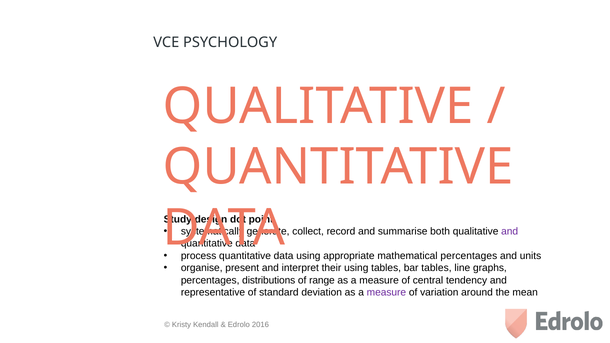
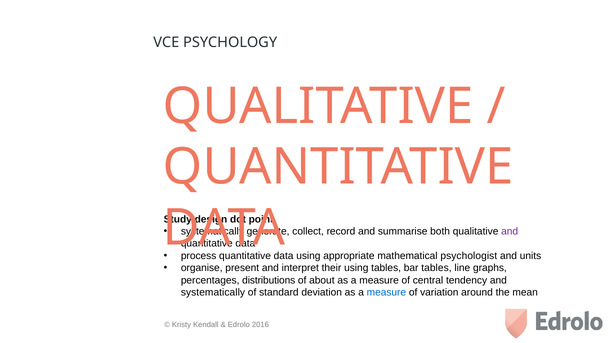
mathematical percentages: percentages -> psychologist (469, 256)
range: range -> about (322, 280)
representative: representative -> systematically (213, 293)
measure colour: purple -> blue (386, 293)
